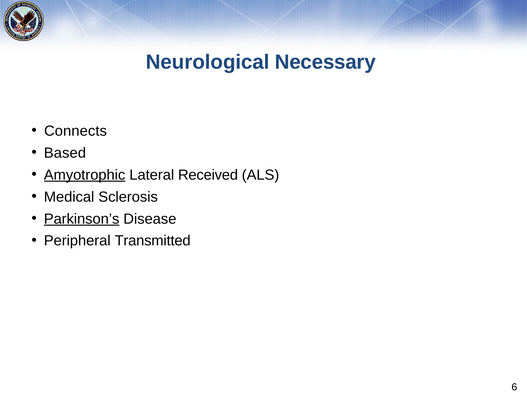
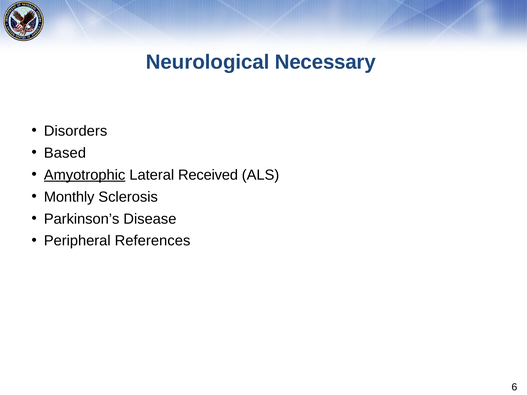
Connects: Connects -> Disorders (76, 131)
Medical: Medical -> Monthly (69, 197)
Parkinson’s underline: present -> none (82, 219)
Transmitted: Transmitted -> References (153, 241)
